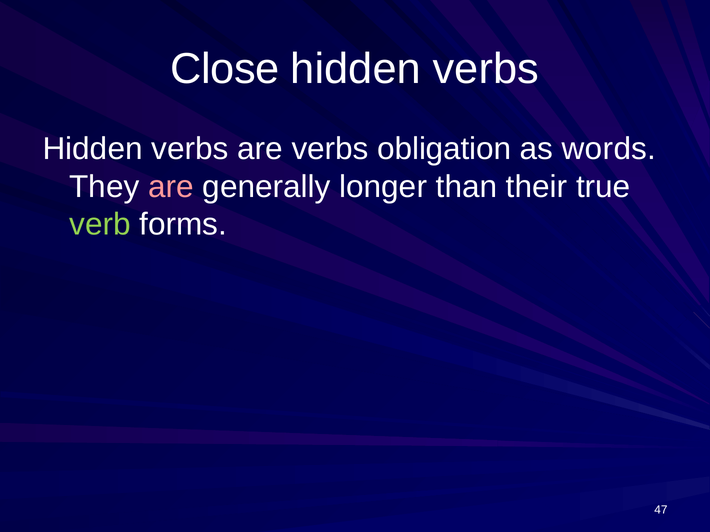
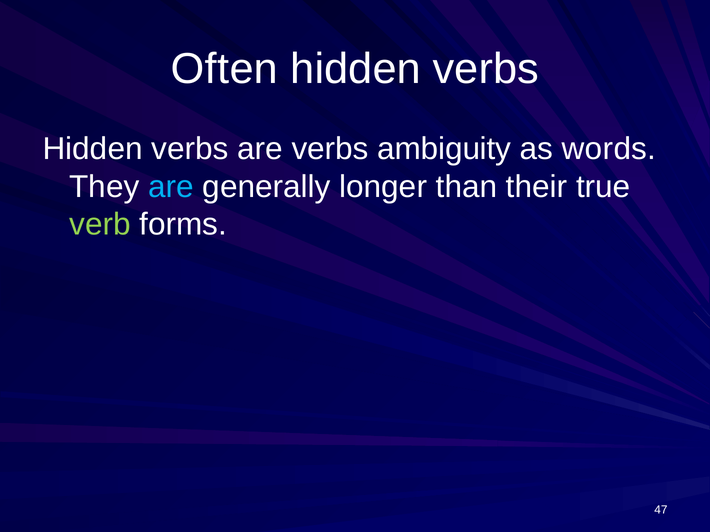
Close: Close -> Often (224, 69)
obligation: obligation -> ambiguity (444, 149)
are colour: pink -> light blue (171, 187)
